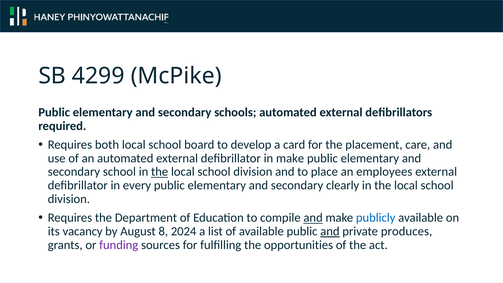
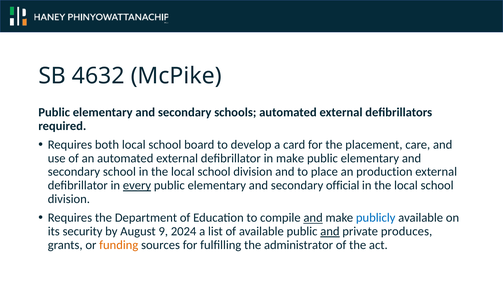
4299: 4299 -> 4632 (98, 76)
the underline: present -> none (160, 172)
employees: employees -> production (384, 172)
every underline: none -> present (137, 185)
clearly: clearly -> official (343, 185)
vacancy: vacancy -> security (83, 231)
8: 8 -> 9 (163, 231)
funding colour: purple -> orange (119, 245)
opportunities: opportunities -> administrator (299, 245)
